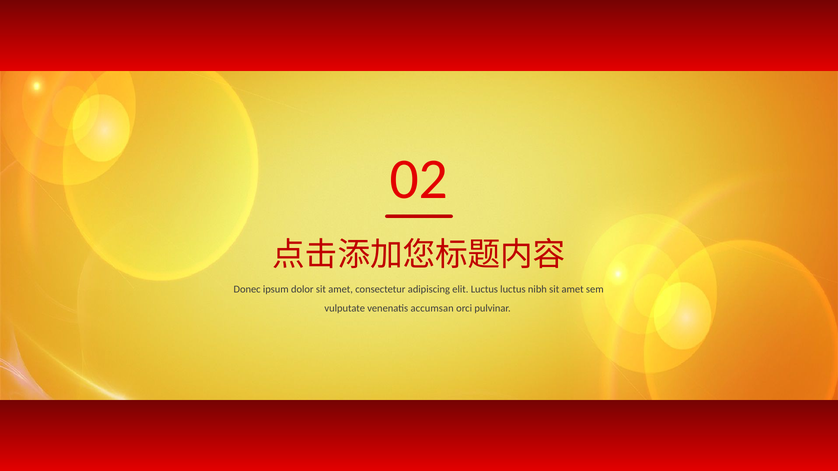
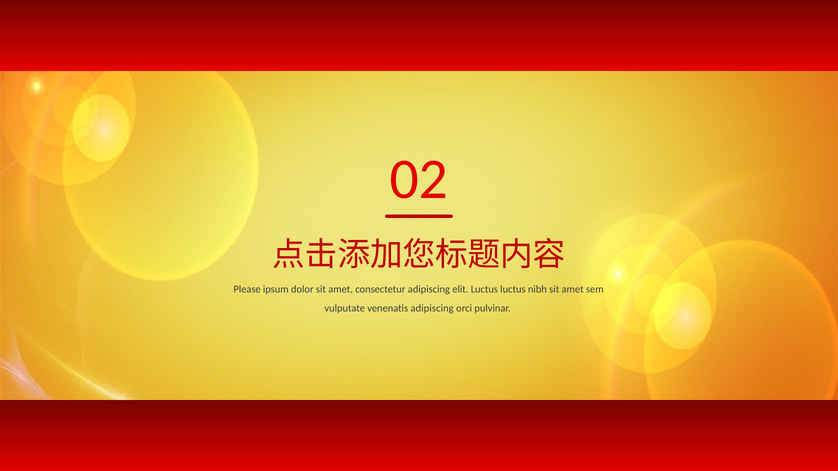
Donec: Donec -> Please (247, 290)
venenatis accumsan: accumsan -> adipiscing (432, 309)
